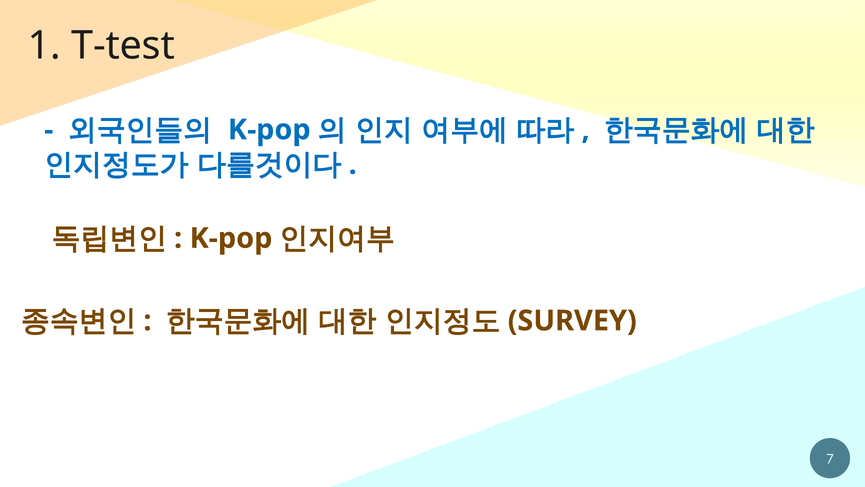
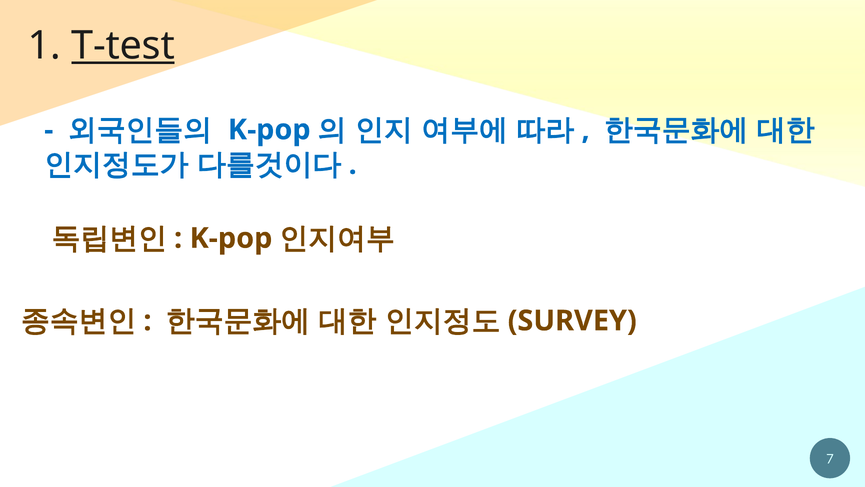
T-test underline: none -> present (123, 46)
